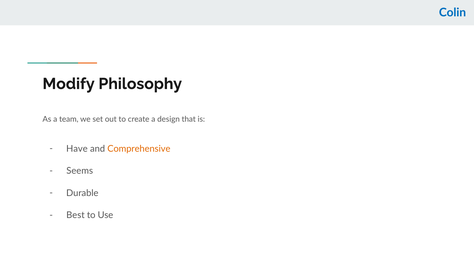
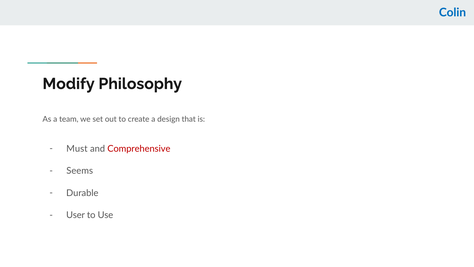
Have: Have -> Must (77, 149)
Comprehensive colour: orange -> red (139, 149)
Best: Best -> User (76, 215)
